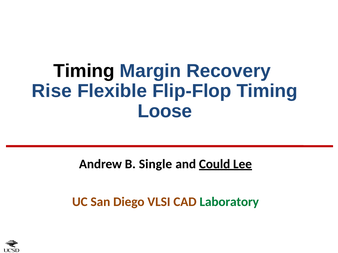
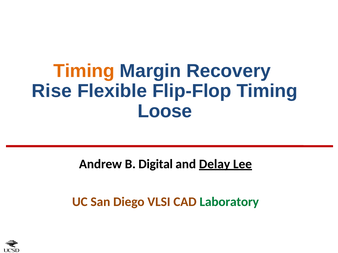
Timing colour: black -> orange (84, 71)
Single: Single -> Digital (156, 164)
Could: Could -> Delay (215, 164)
